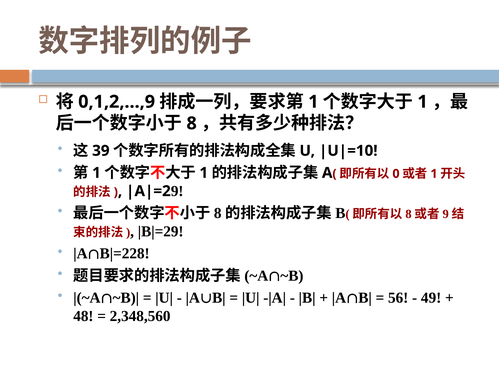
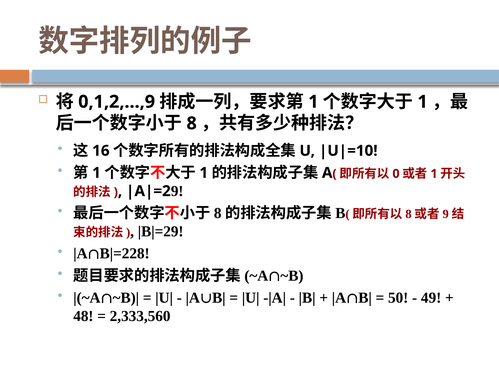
39: 39 -> 16 (101, 151)
56: 56 -> 50 (398, 298)
2,348,560: 2,348,560 -> 2,333,560 (140, 316)
